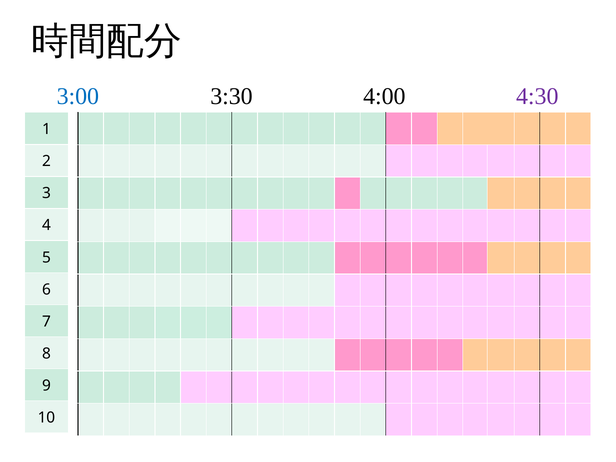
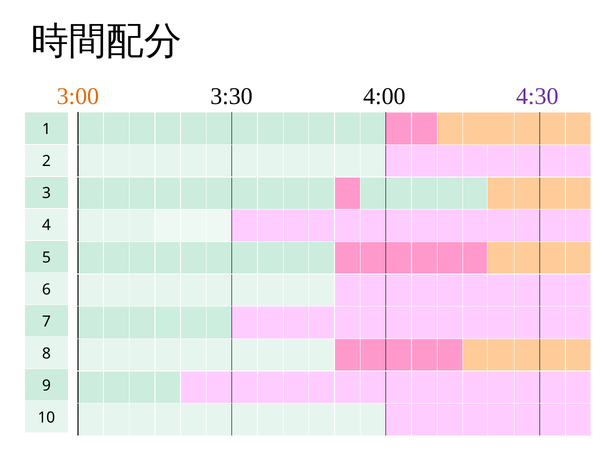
3:00 colour: blue -> orange (78, 96)
